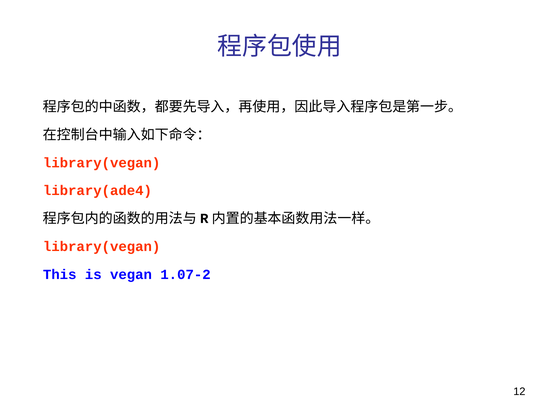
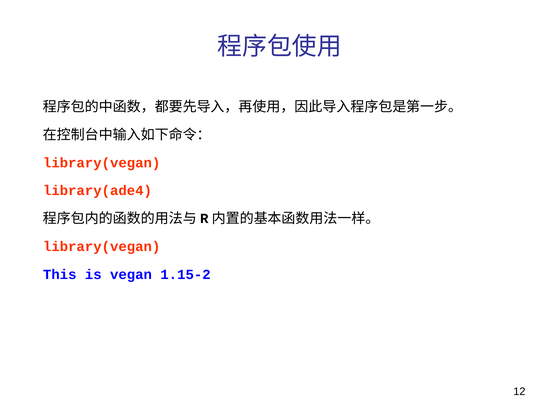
1.07-2: 1.07-2 -> 1.15-2 (186, 275)
